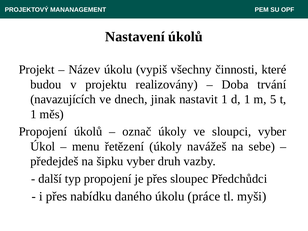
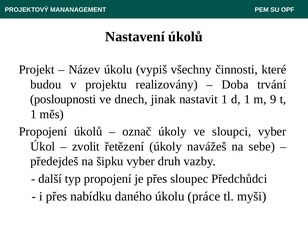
navazujících: navazujících -> posloupnosti (63, 99)
5: 5 -> 9 (273, 99)
menu: menu -> zvolit (86, 146)
